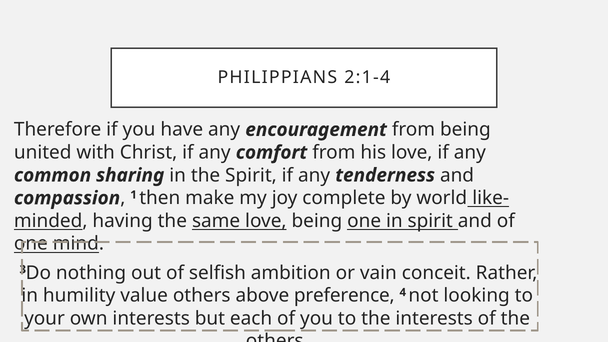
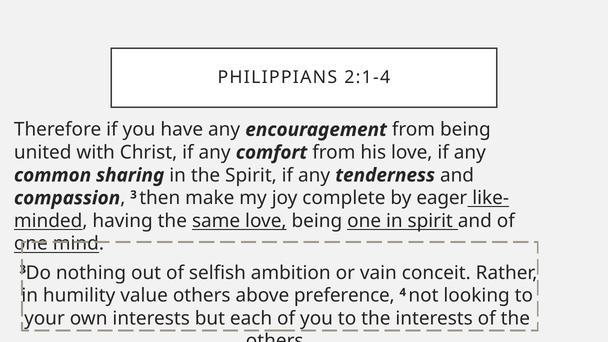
1: 1 -> 3 (134, 195)
world: world -> eager (442, 198)
